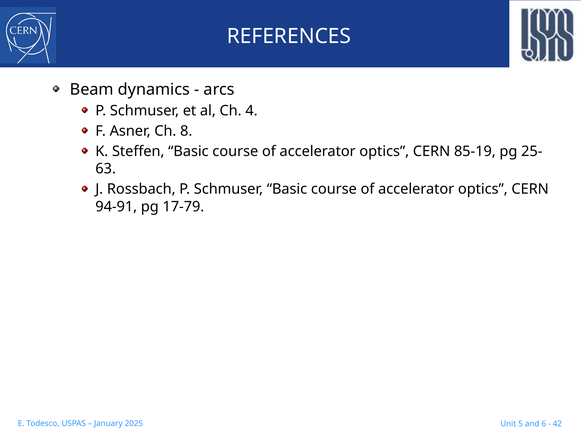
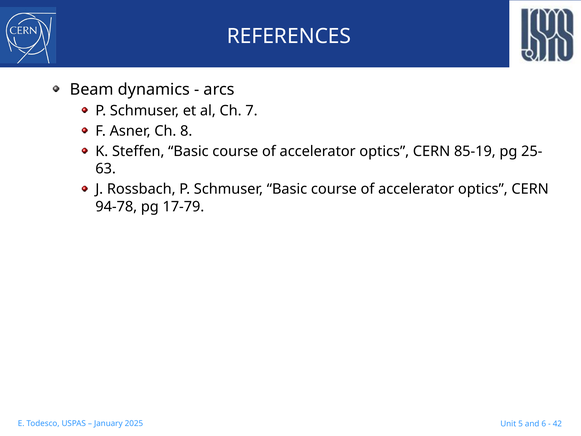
4: 4 -> 7 (251, 111)
94-91: 94-91 -> 94-78 (116, 206)
